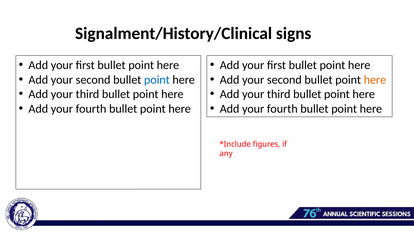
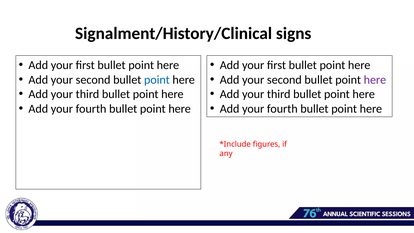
here colour: orange -> purple (375, 80)
